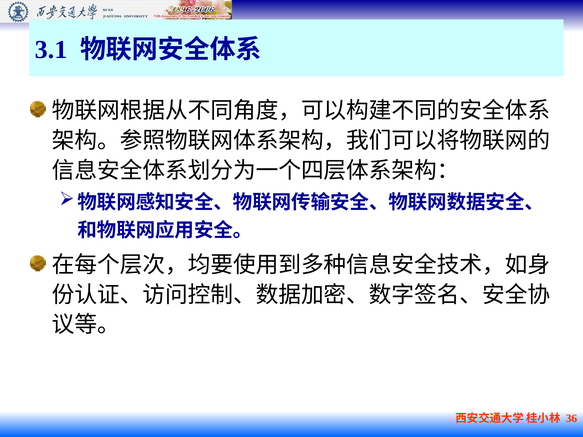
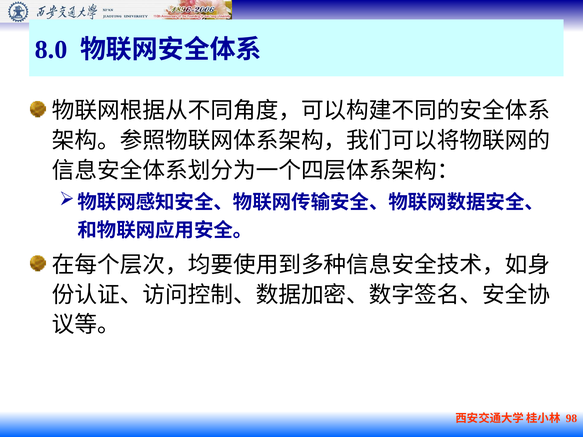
3.1: 3.1 -> 8.0 (51, 50)
36: 36 -> 98 (571, 419)
